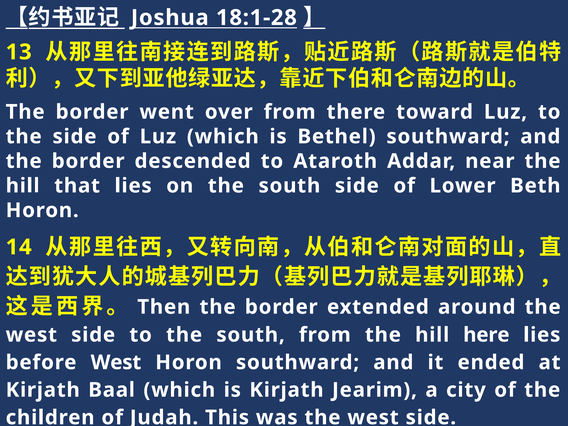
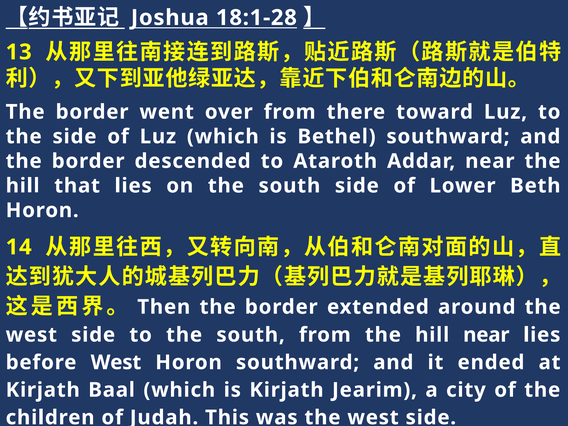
hill here: here -> near (486, 335)
